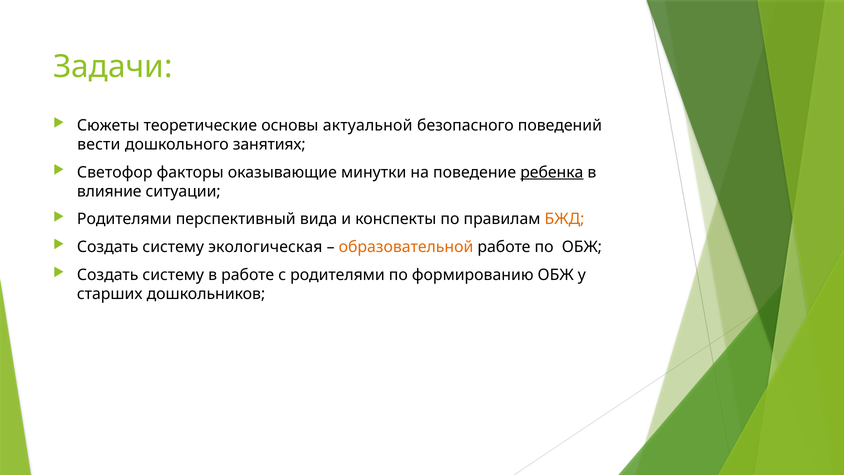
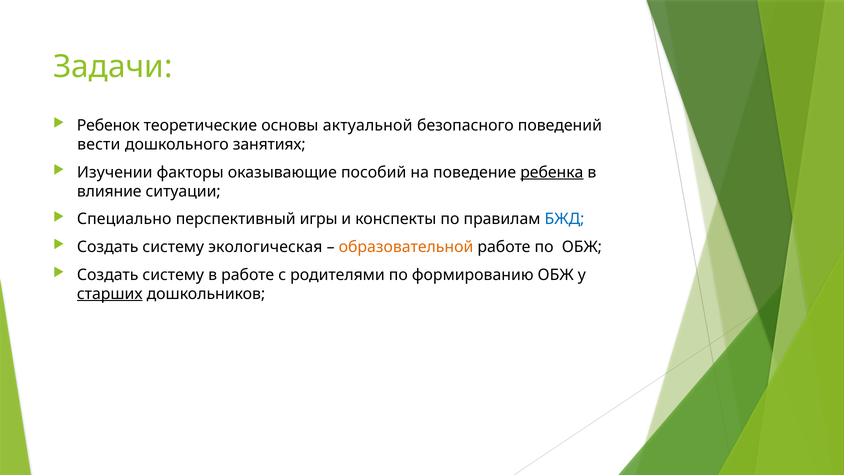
Сюжеты: Сюжеты -> Ребенок (108, 126)
Светофор: Светофор -> Изучении (115, 172)
минутки: минутки -> пособий (374, 172)
Родителями: Родителями -> Специально (124, 219)
вида: вида -> игры (319, 219)
БЖД colour: orange -> blue (565, 219)
старших underline: none -> present (110, 294)
